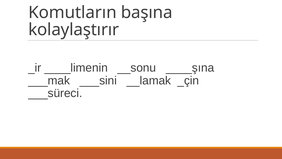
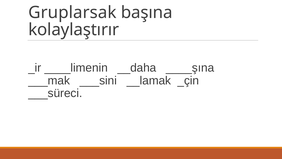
Komutların: Komutların -> Gruplarsak (72, 12)
__sonu: __sonu -> __daha (137, 68)
